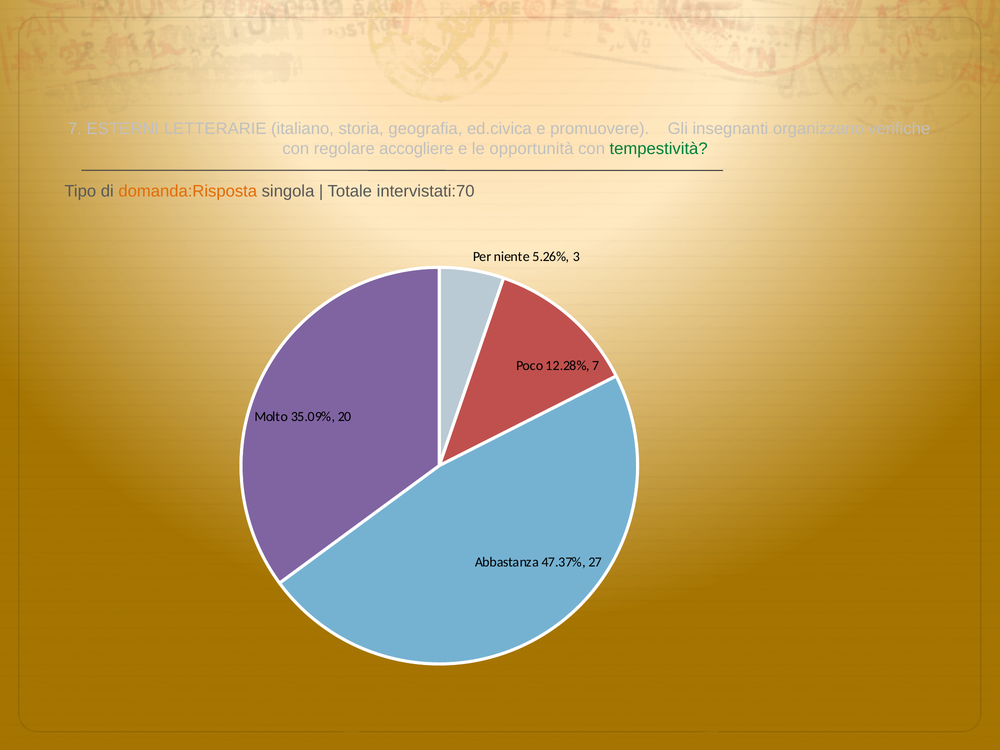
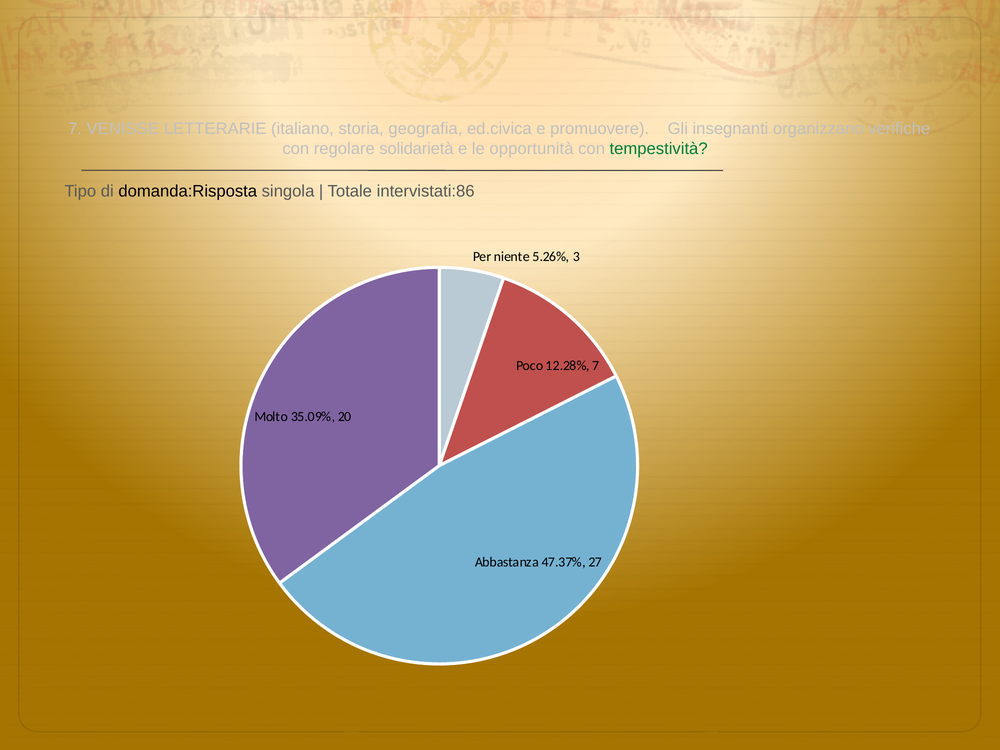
ESTERNI: ESTERNI -> VENISSE (123, 129)
accogliere: accogliere -> solidarietà (416, 149)
domanda:Risposta colour: orange -> black (188, 191)
intervistati:70: intervistati:70 -> intervistati:86 (426, 191)
